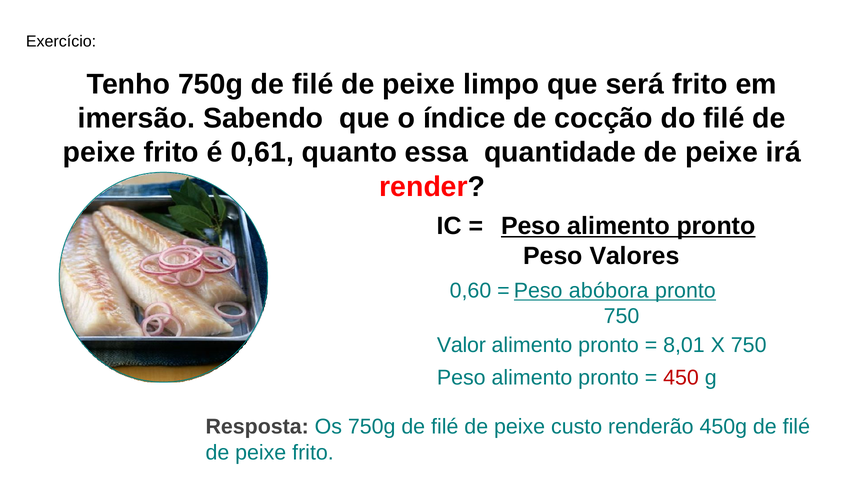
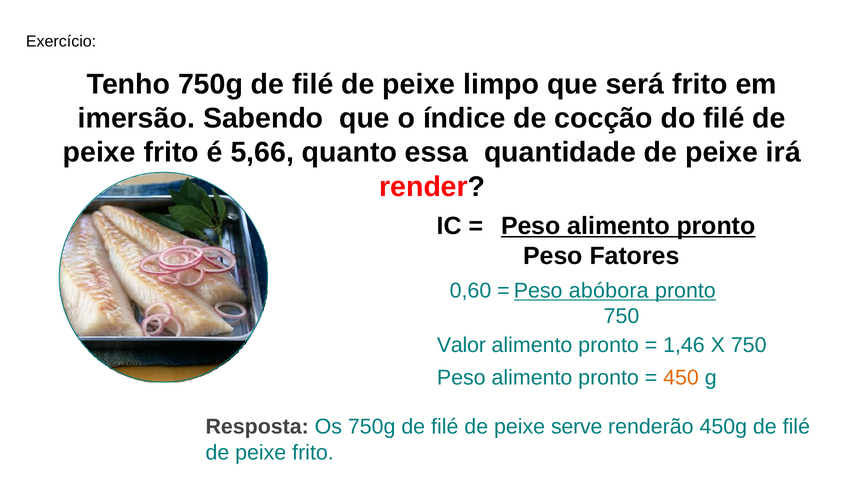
0,61: 0,61 -> 5,66 (262, 153)
Valores: Valores -> Fatores (634, 256)
8,01: 8,01 -> 1,46 (684, 345)
450 colour: red -> orange (681, 378)
custo: custo -> serve (577, 427)
